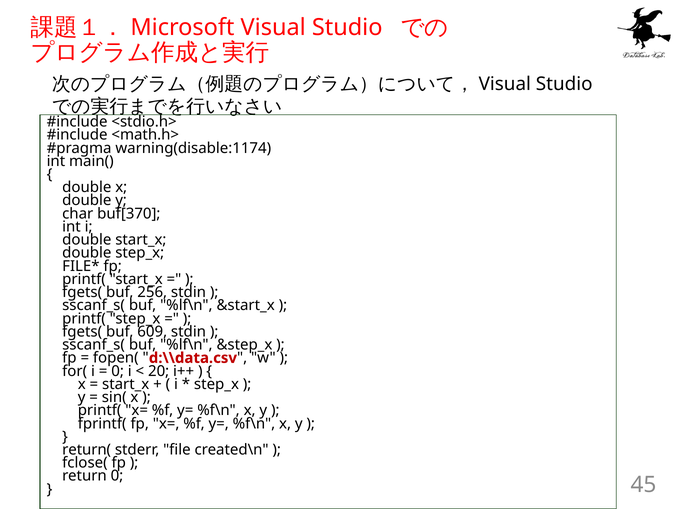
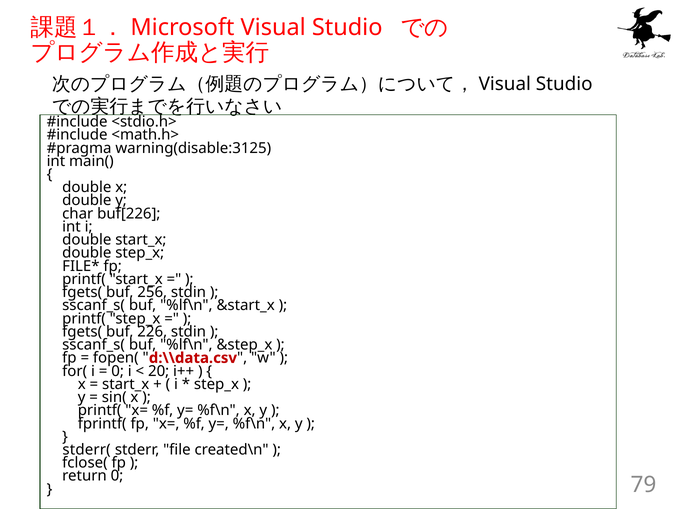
warning(disable:1174: warning(disable:1174 -> warning(disable:3125 (193, 148)
buf[370: buf[370 -> buf[226 (129, 213)
609: 609 -> 226 (152, 331)
return(: return( -> stderr( (87, 449)
45: 45 -> 79 (643, 485)
